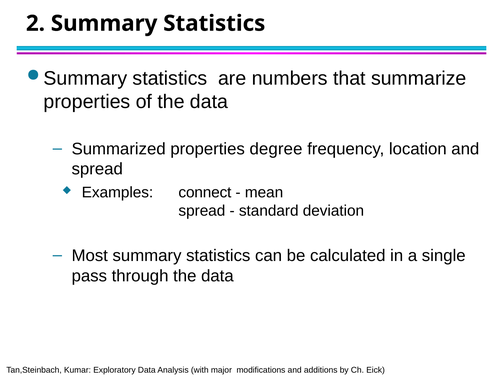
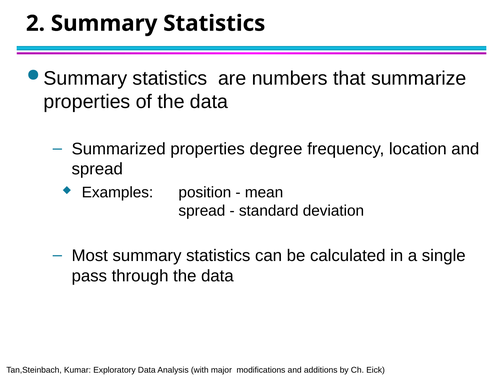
connect: connect -> position (205, 193)
